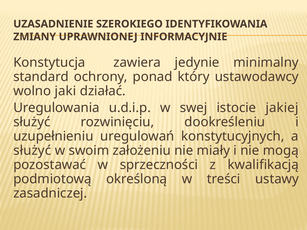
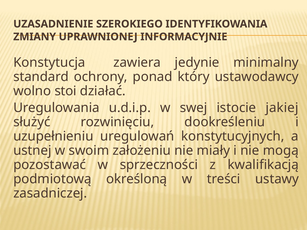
jaki: jaki -> stoi (66, 91)
służyć: służyć -> ustnej (32, 151)
